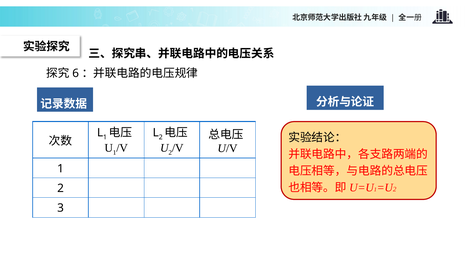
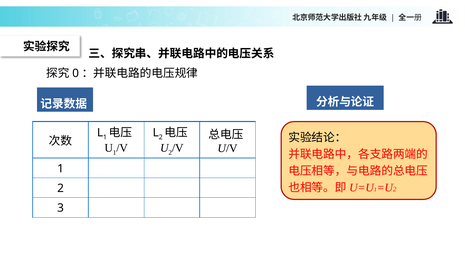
6: 6 -> 0 (76, 74)
